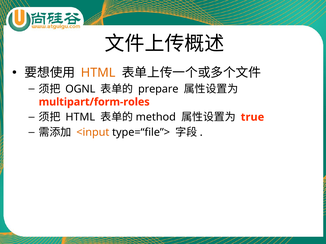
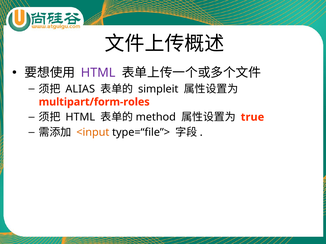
HTML colour: orange -> purple (98, 73)
OGNL: OGNL -> ALIAS (80, 89)
prepare: prepare -> simpleit (158, 89)
